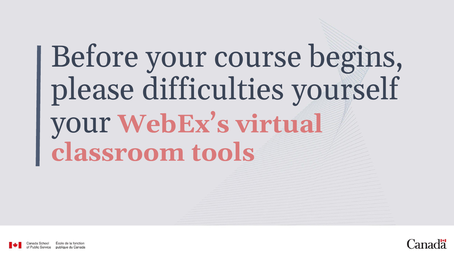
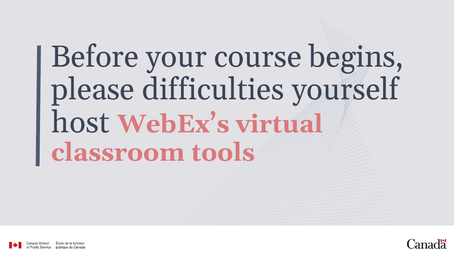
your: your -> host (81, 122)
